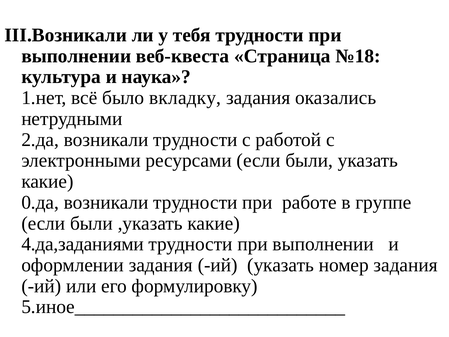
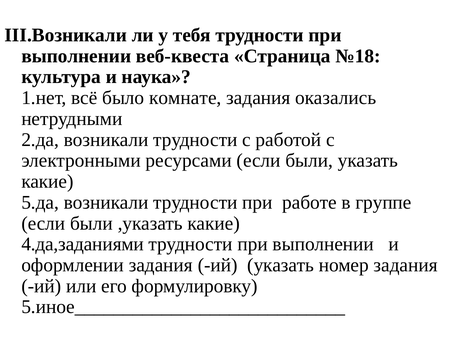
вкладку: вкладку -> комнате (185, 98)
0.да: 0.да -> 5.да (40, 202)
